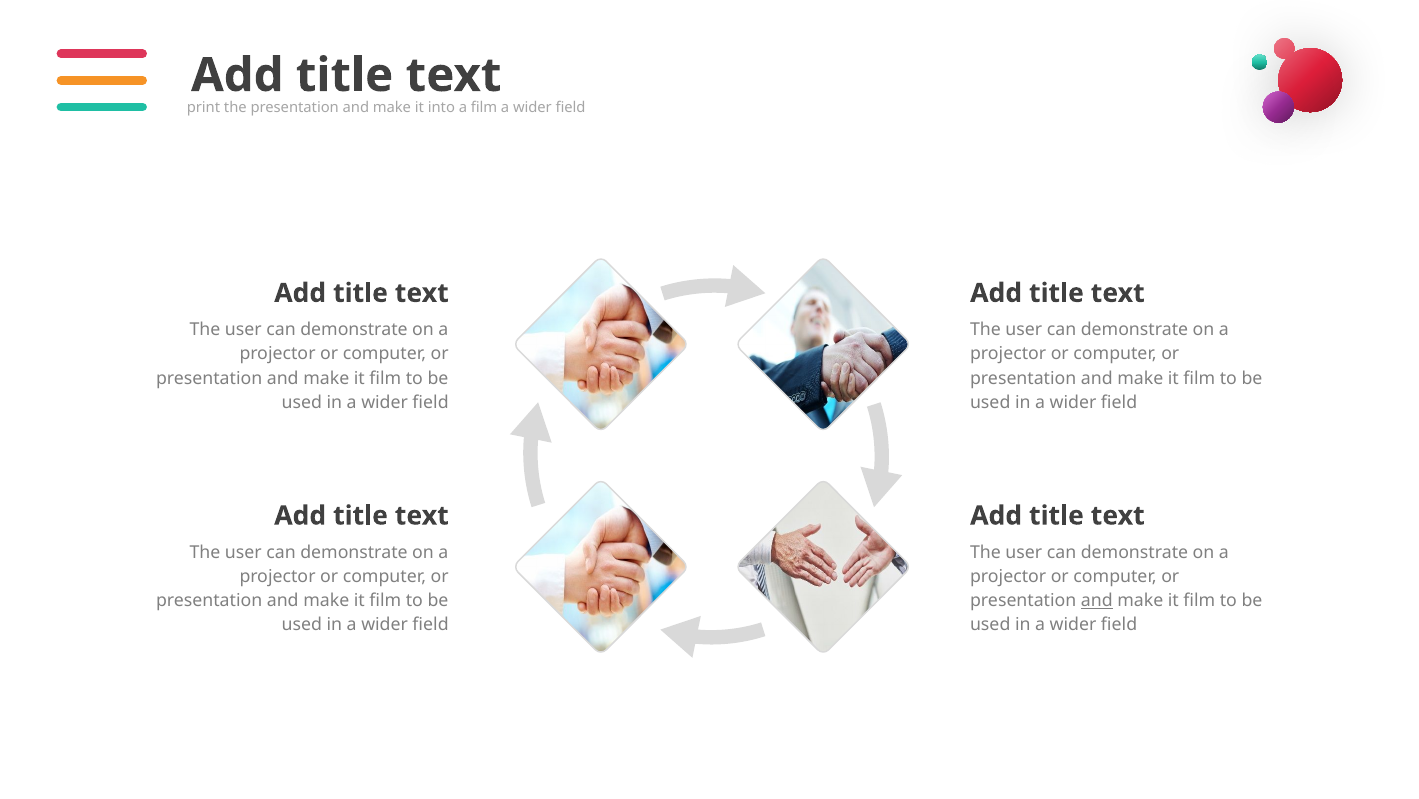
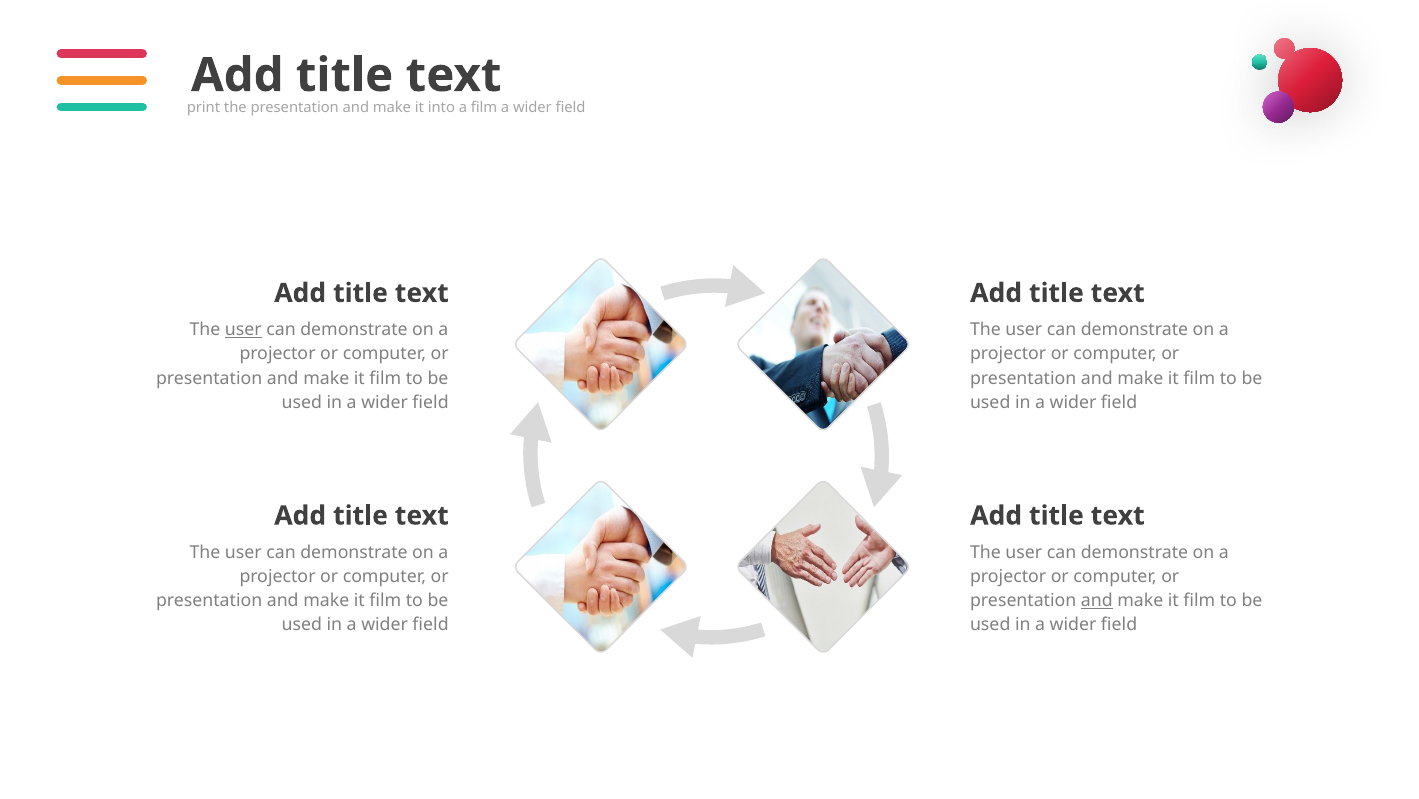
user underline: none -> present (243, 329)
